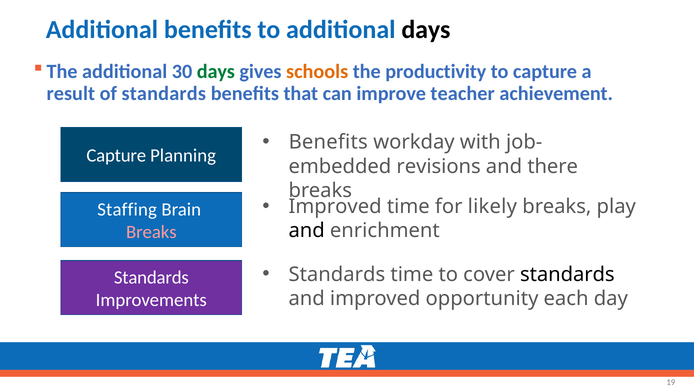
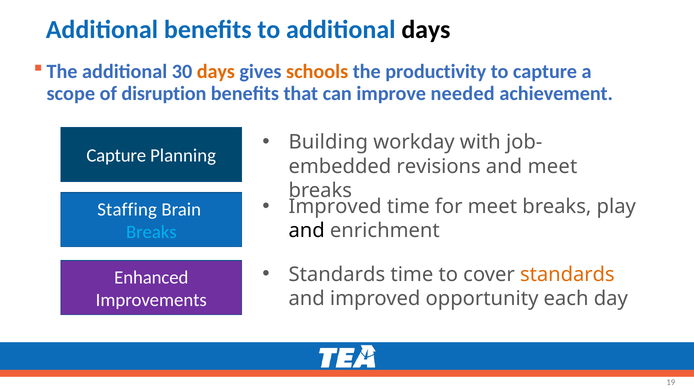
days colour: green -> orange (216, 72)
result: result -> scope (71, 94)
of standards: standards -> disruption (164, 94)
teacher: teacher -> needed (463, 94)
Benefits: Benefits -> Building (328, 142)
and there: there -> meet (553, 167)
for likely: likely -> meet (492, 207)
Breaks colour: pink -> light blue (151, 232)
standards colour: black -> orange (567, 275)
Standards: Standards -> Enhanced (151, 278)
